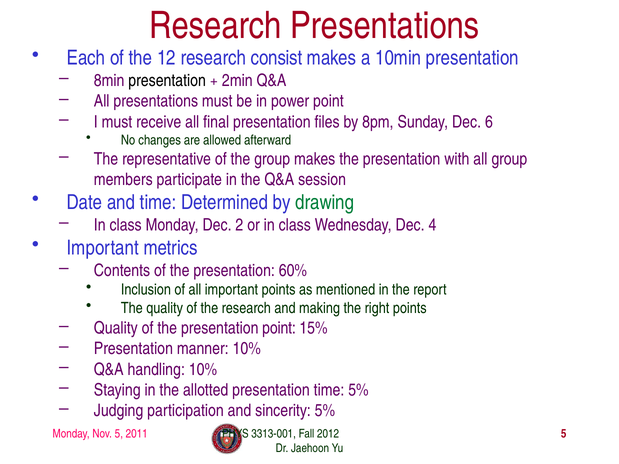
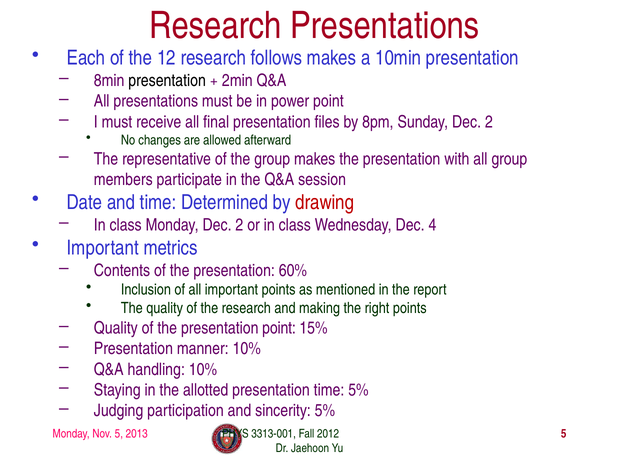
consist: consist -> follows (277, 58)
Sunday Dec 6: 6 -> 2 (489, 122)
drawing colour: green -> red (325, 203)
2011: 2011 -> 2013 (137, 434)
